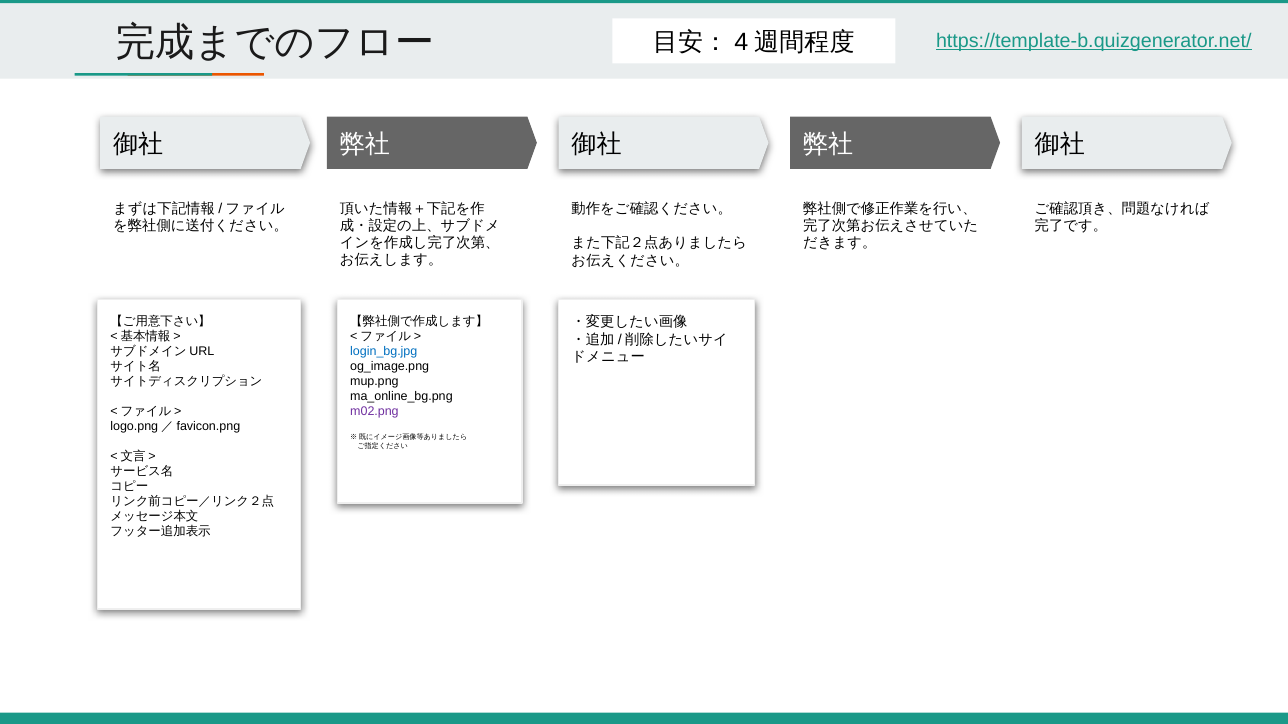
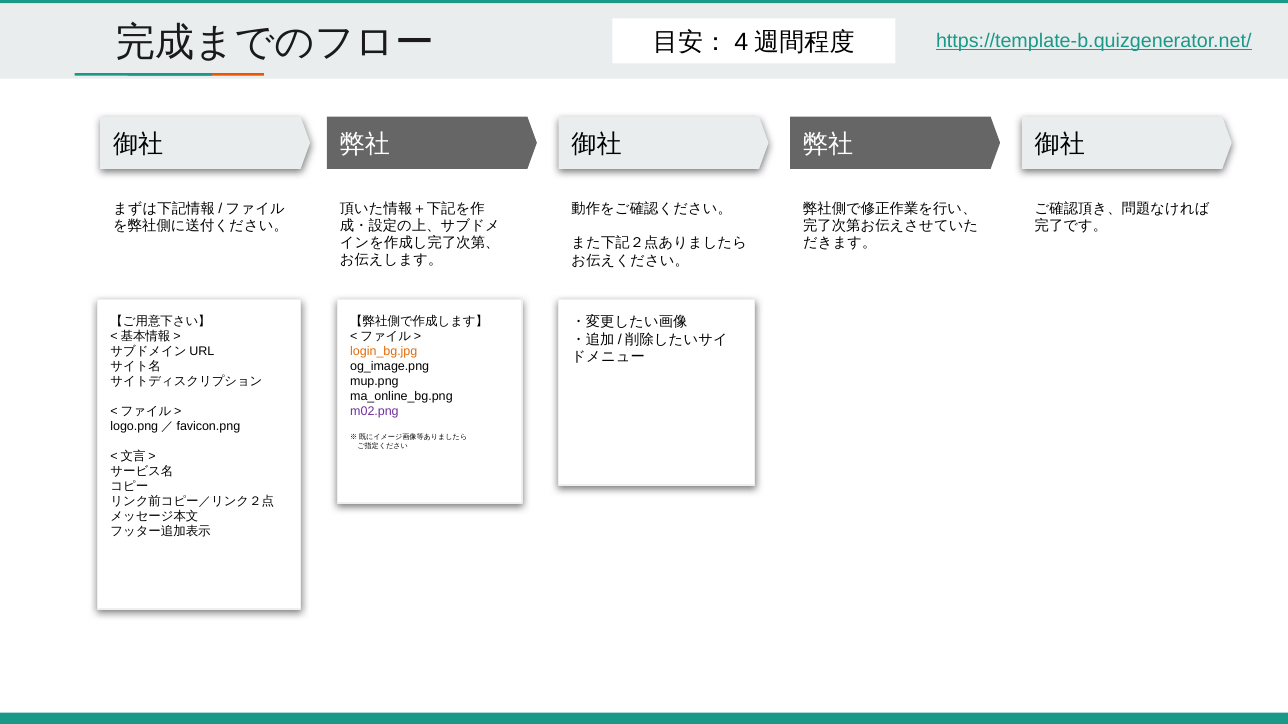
login_bg.jpg colour: blue -> orange (384, 351)
